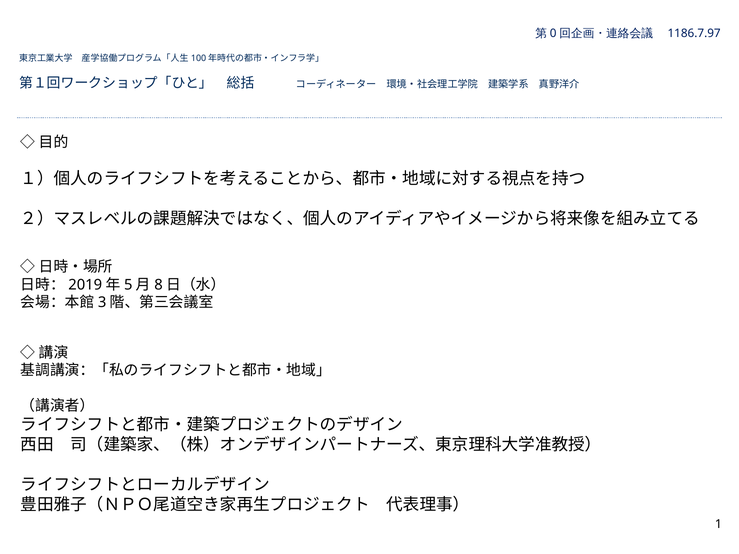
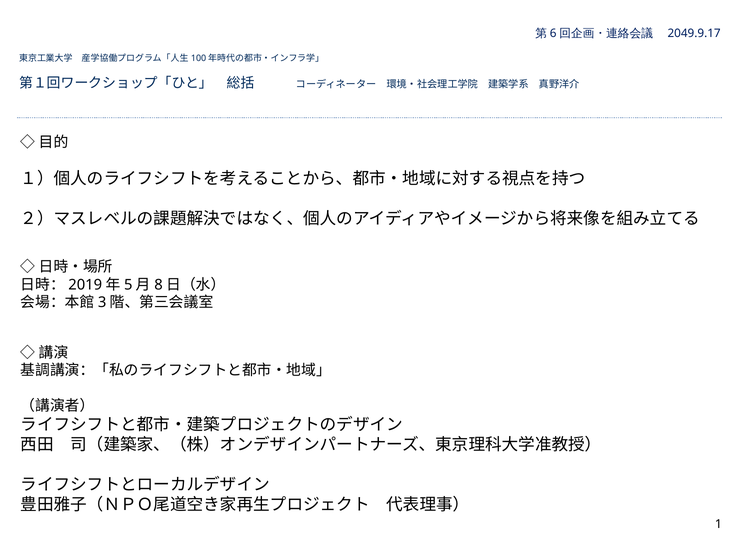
0: 0 -> 6 (553, 33)
1186.7.97: 1186.7.97 -> 2049.9.17 (694, 33)
